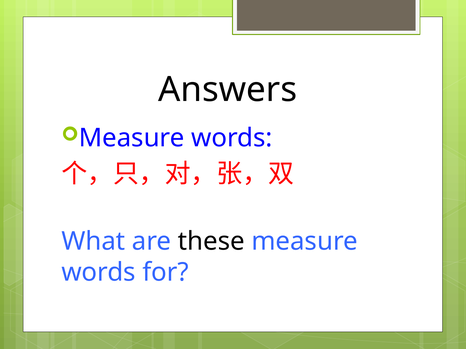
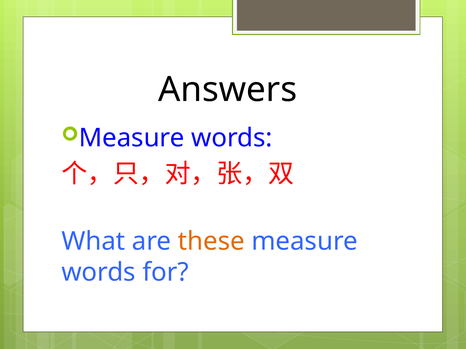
these colour: black -> orange (211, 242)
